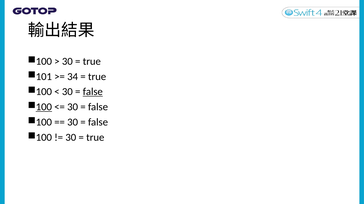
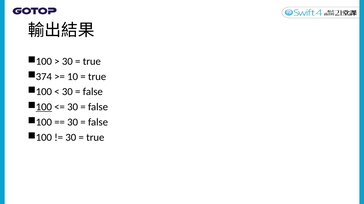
101: 101 -> 374 (44, 77)
34: 34 -> 10 (73, 77)
false underline: present -> none (93, 92)
